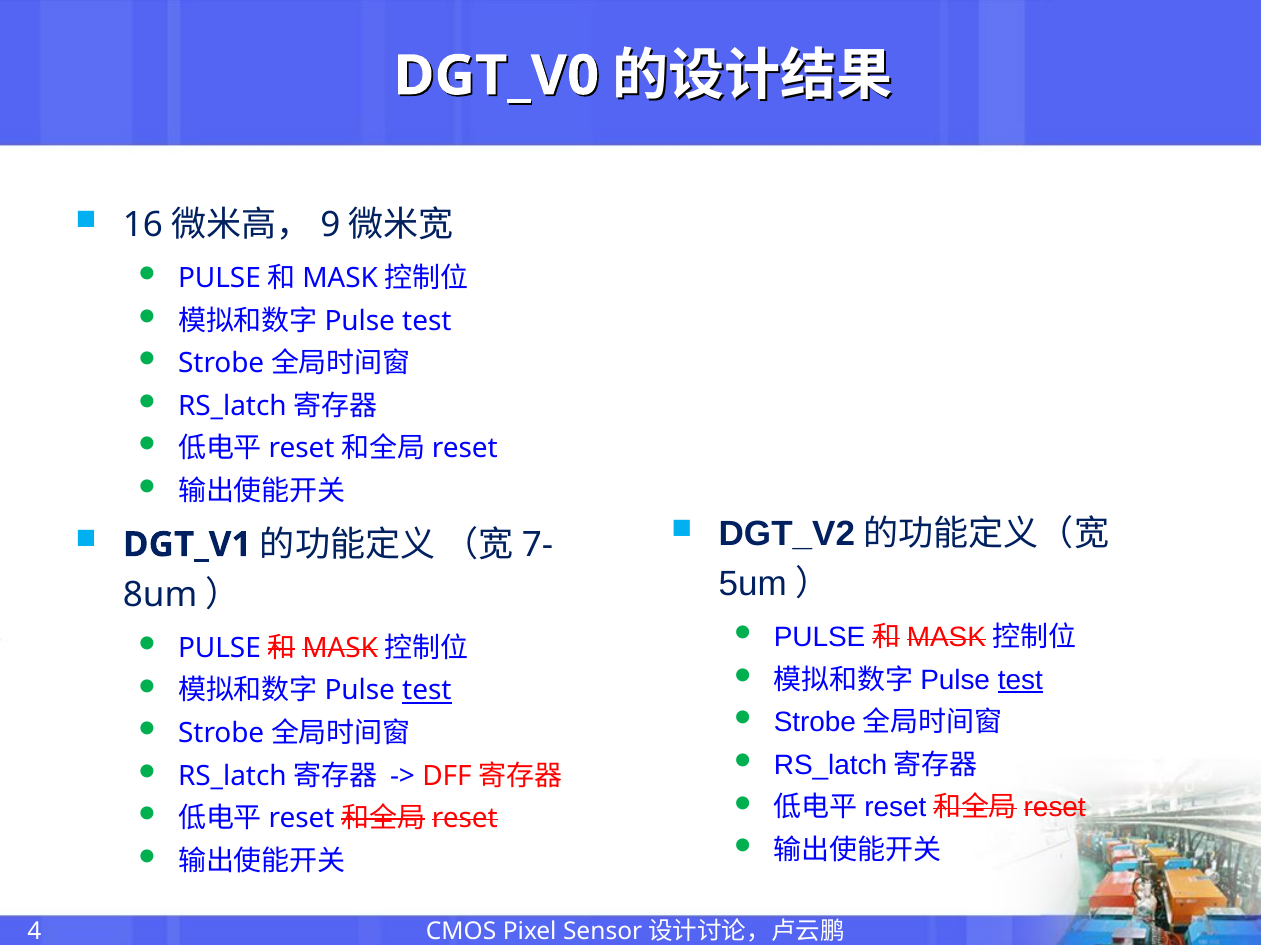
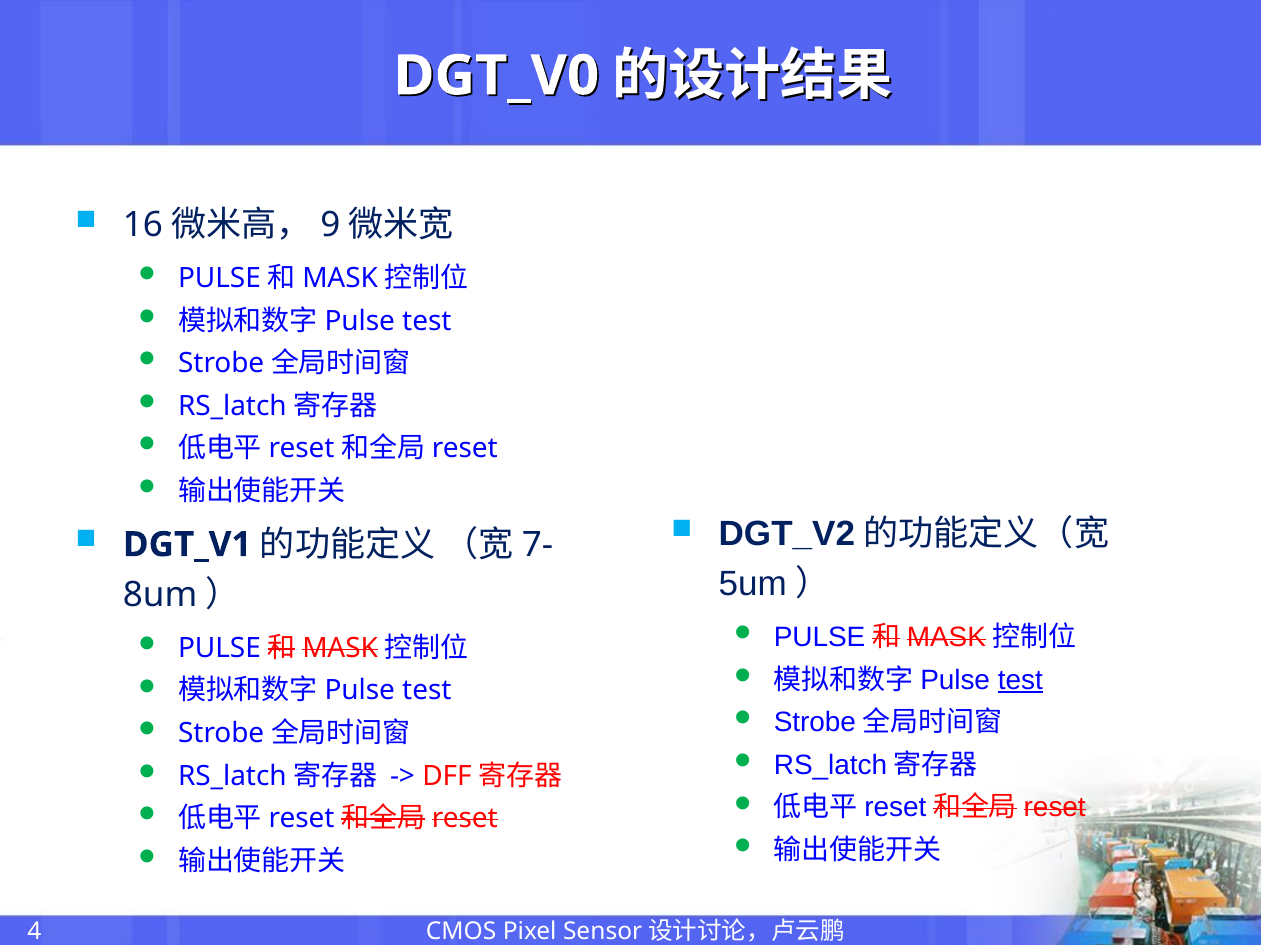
test underline: present -> none (427, 691)
